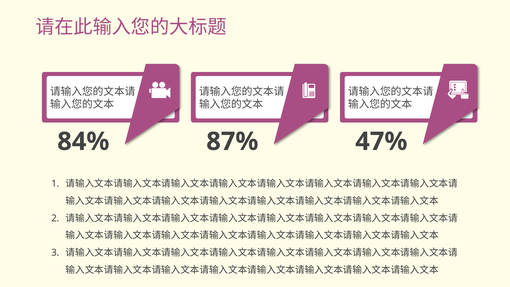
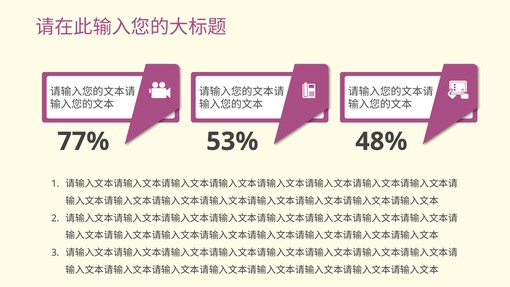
84%: 84% -> 77% (83, 141)
87%: 87% -> 53% (232, 141)
47%: 47% -> 48% (381, 141)
